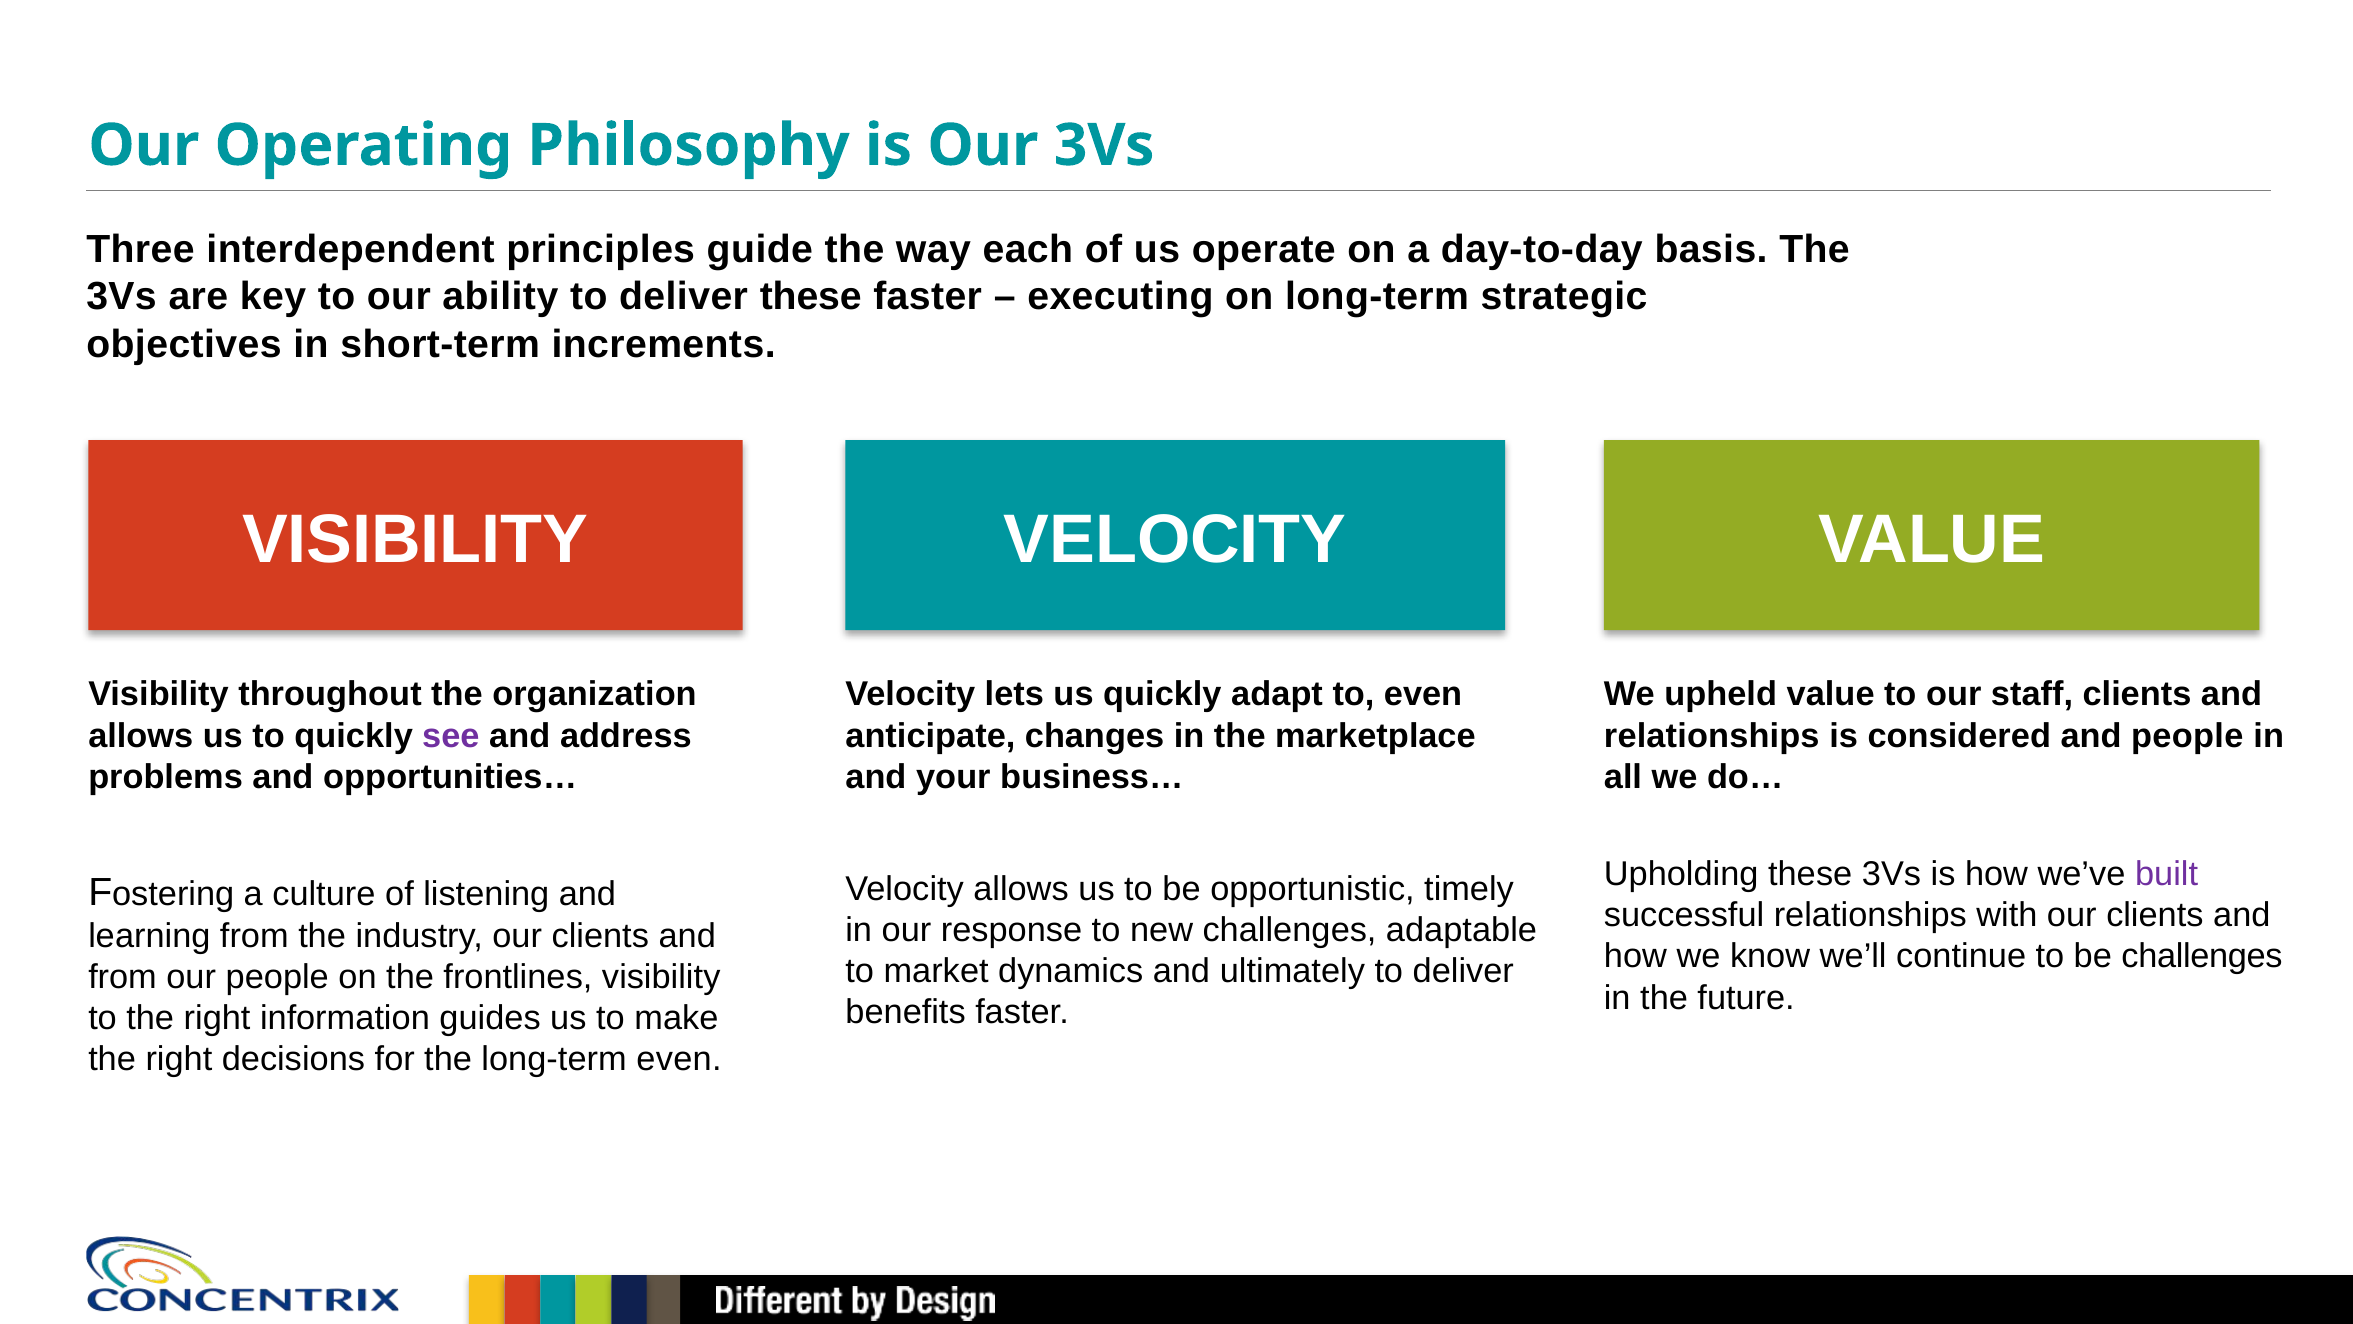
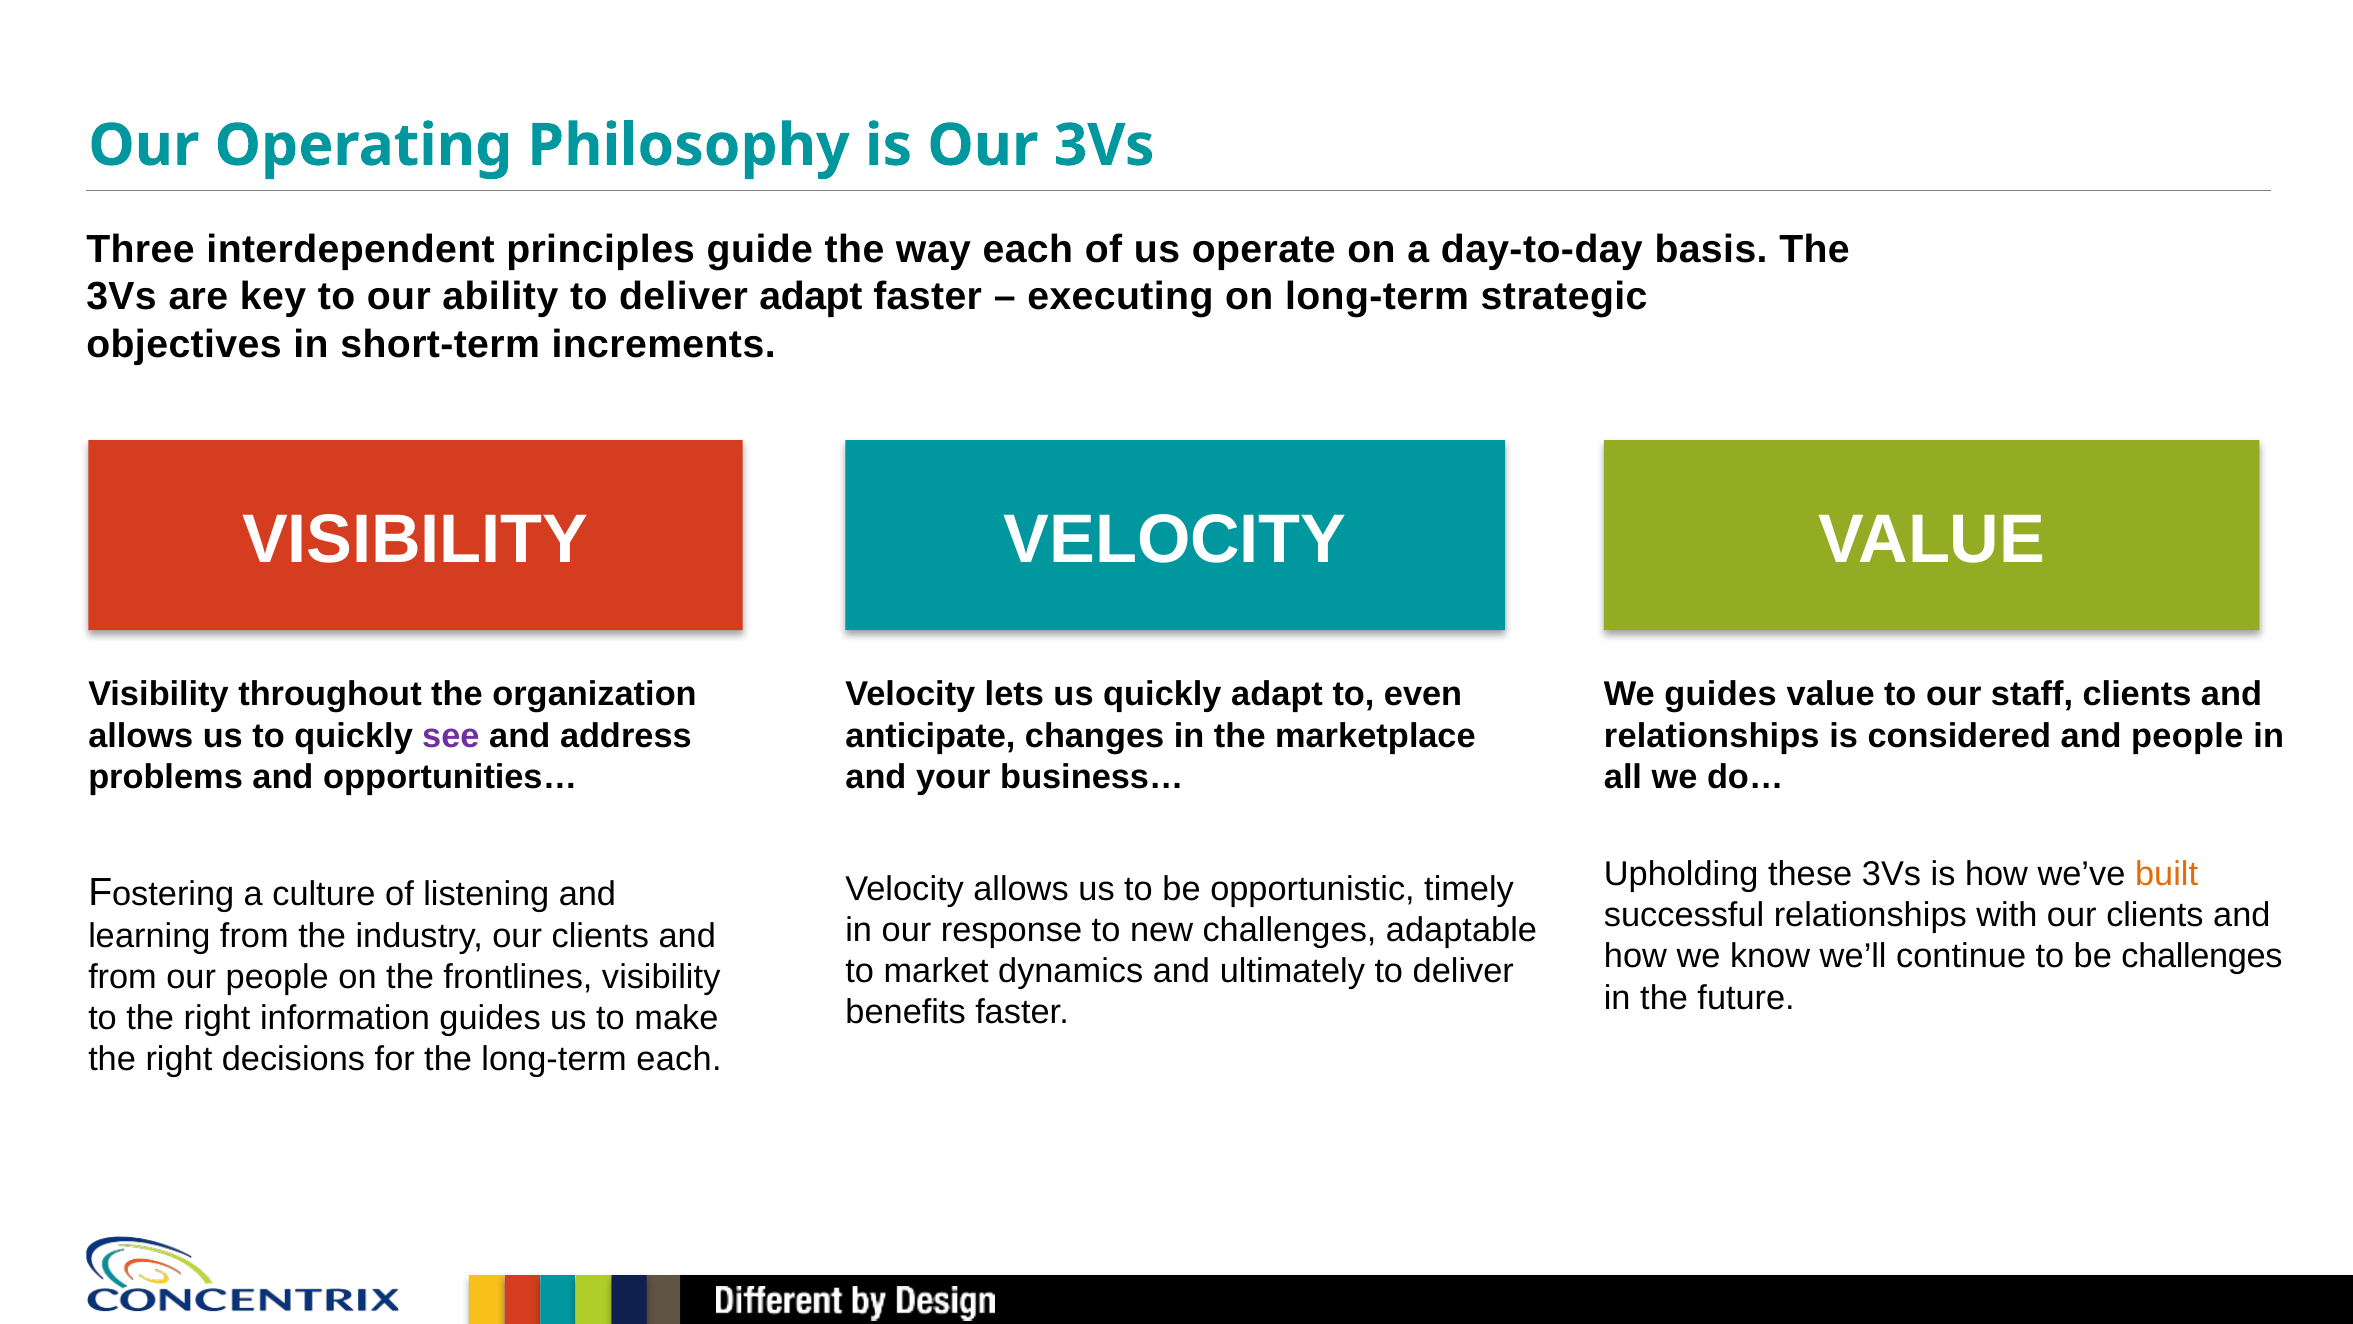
deliver these: these -> adapt (811, 297)
We upheld: upheld -> guides (1720, 694)
built colour: purple -> orange (2167, 874)
long-term even: even -> each (679, 1059)
